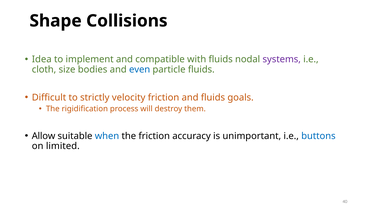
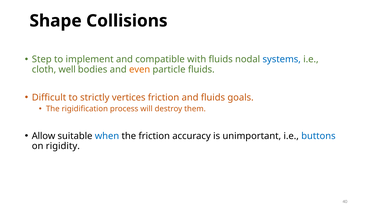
Idea: Idea -> Step (42, 59)
systems colour: purple -> blue (282, 59)
size: size -> well (67, 70)
even colour: blue -> orange (140, 70)
velocity: velocity -> vertices (129, 98)
limited: limited -> rigidity (63, 146)
